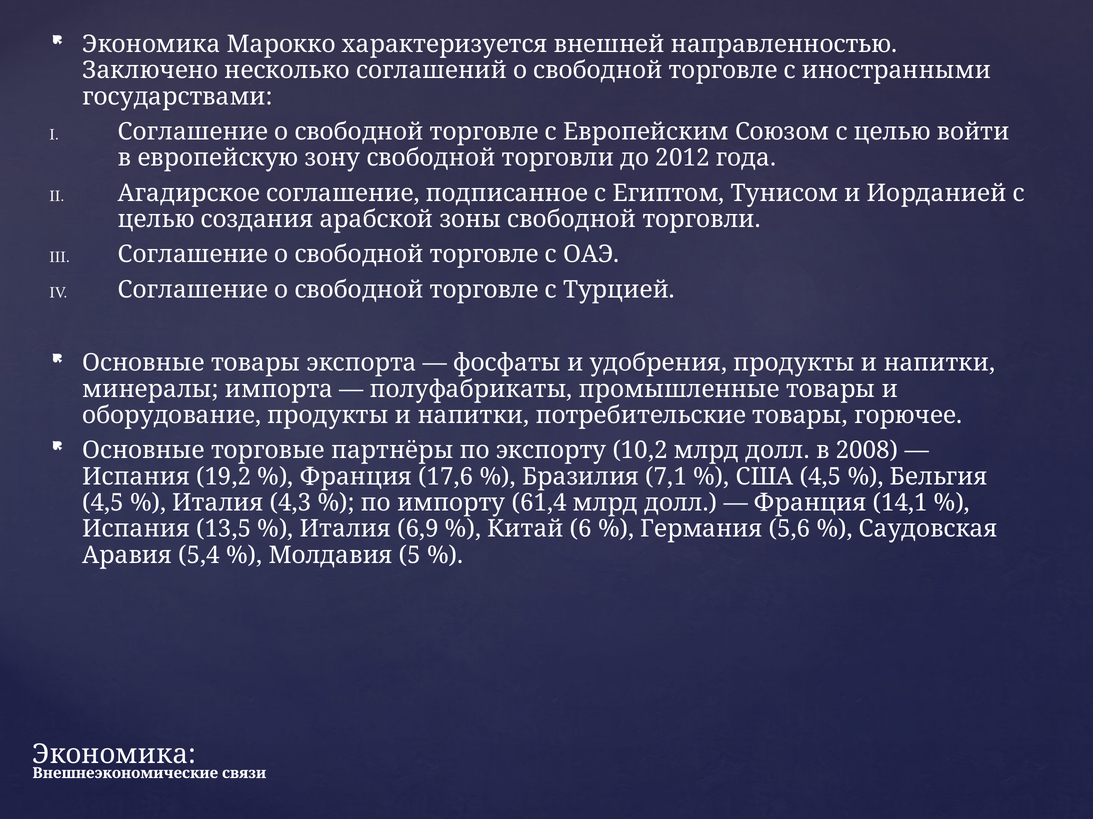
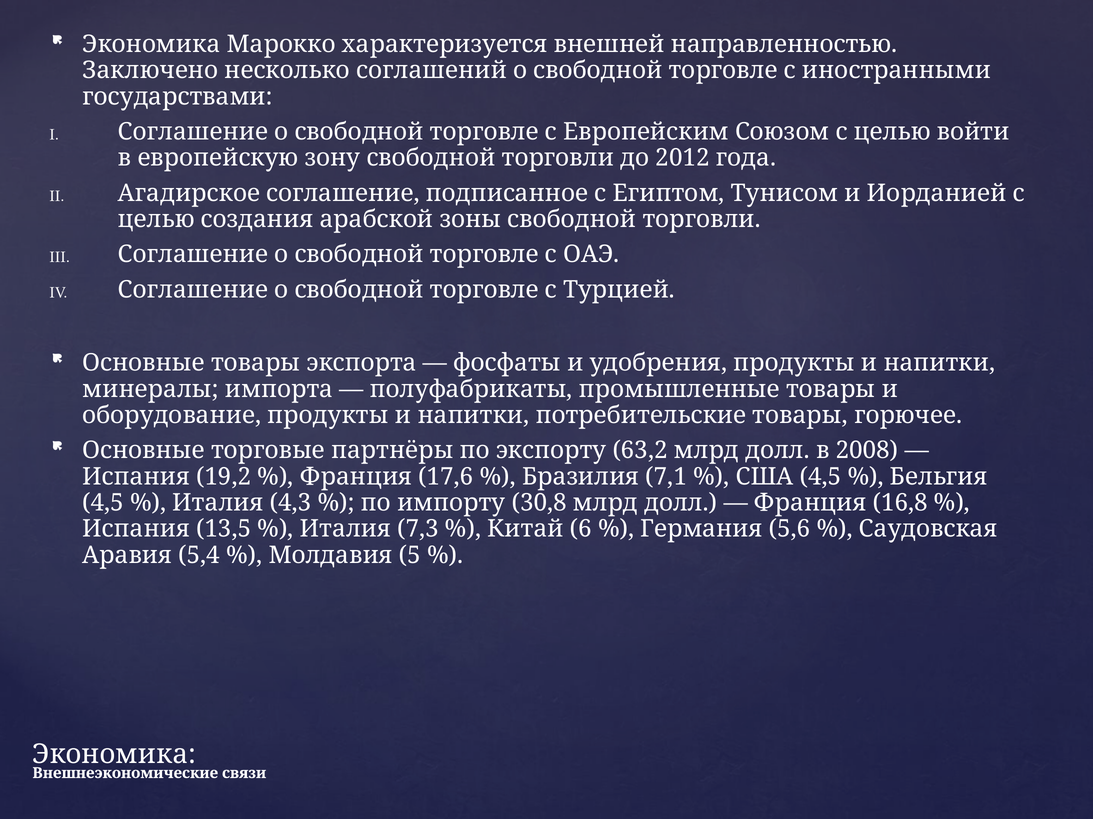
10,2: 10,2 -> 63,2 (640, 451)
61,4: 61,4 -> 30,8 (539, 503)
14,1: 14,1 -> 16,8 (900, 503)
6,9: 6,9 -> 7,3 (418, 529)
